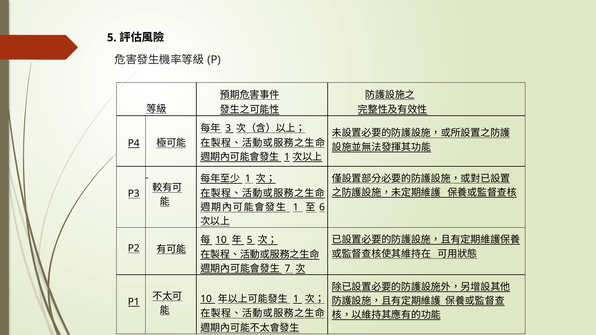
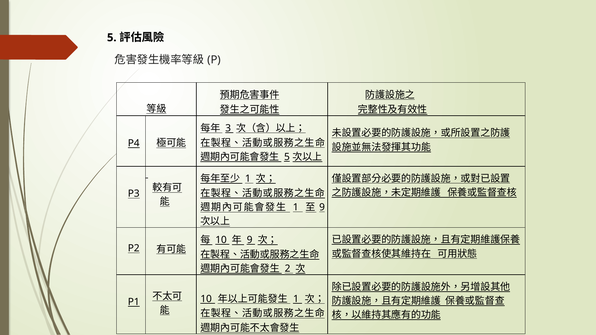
1: 1 -> 5 (287, 157)
6: 6 -> 9 (322, 208)
5: 5 -> 9 (250, 240)
7: 7 -> 2 (288, 269)
